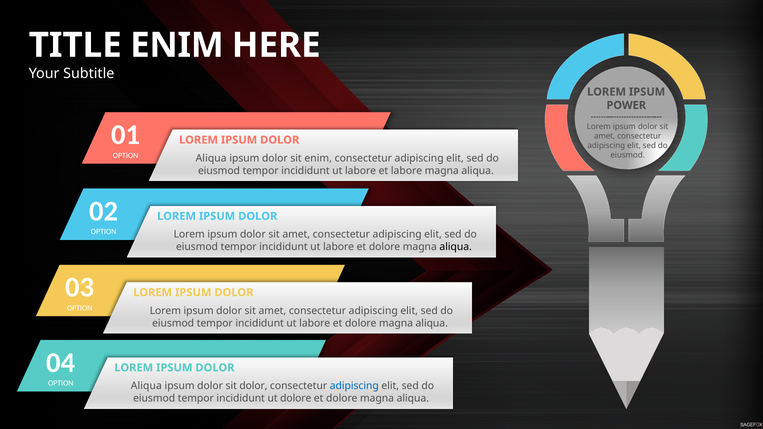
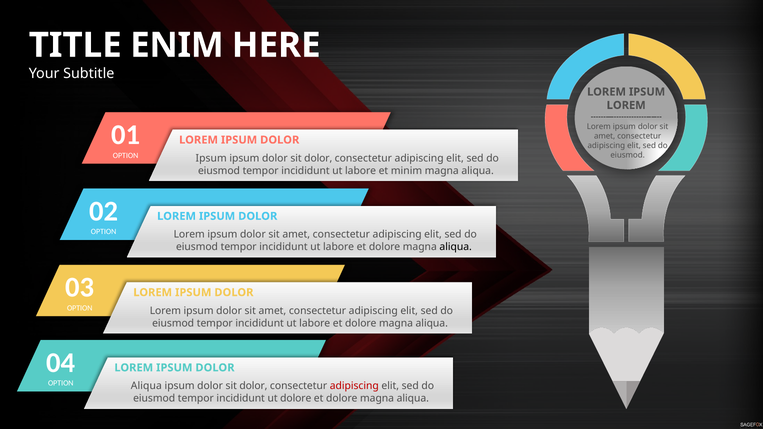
POWER: POWER -> LOREM (626, 105)
Aliqua: Aliqua -> Ipsum (211, 158)
enim: enim -> dolor (318, 158)
et labore: labore -> minim (407, 171)
adipiscing colour: blue -> red (354, 386)
